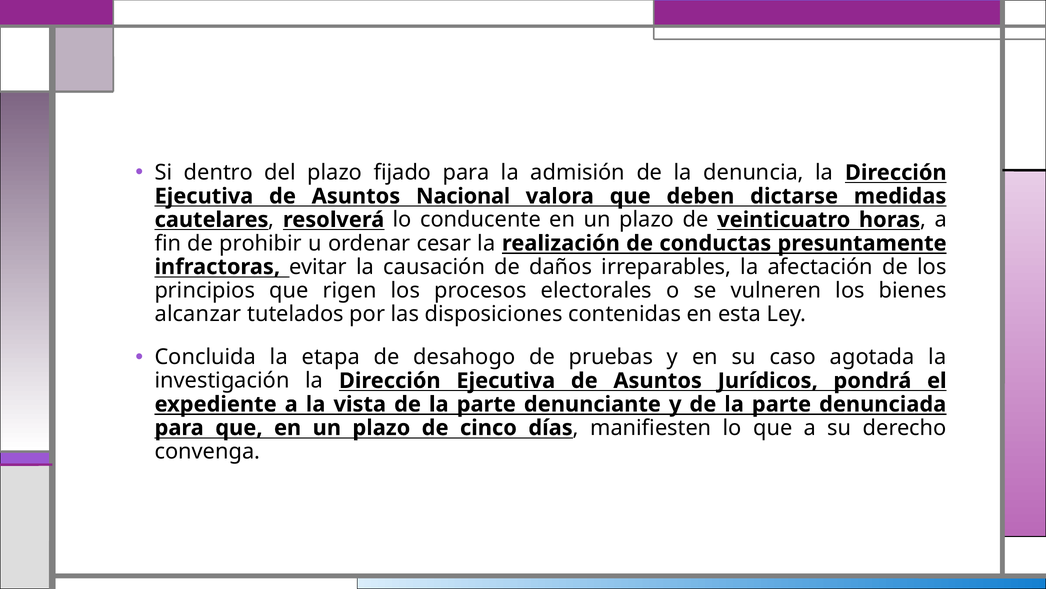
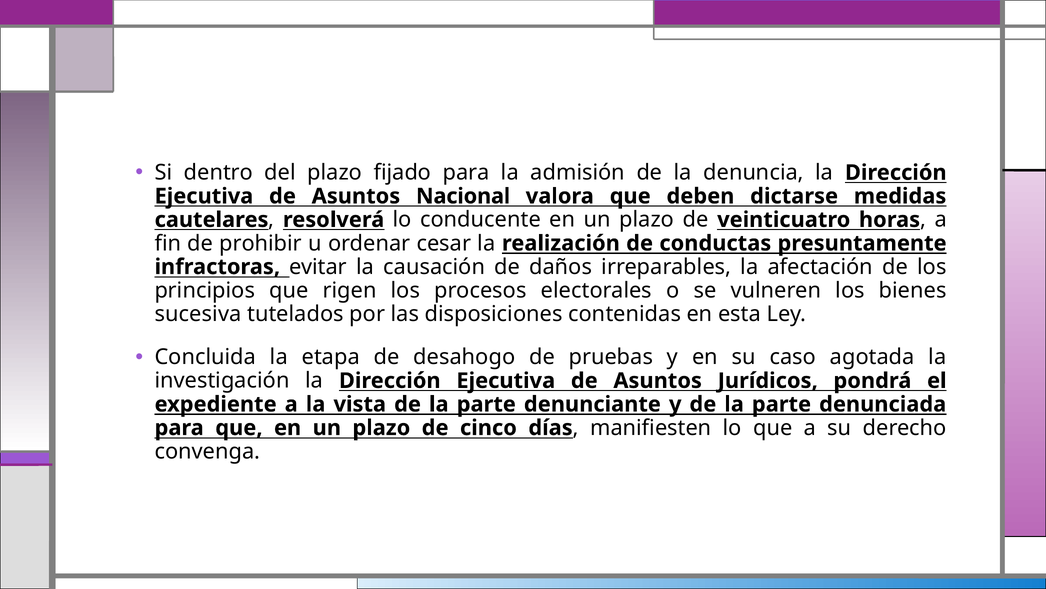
alcanzar: alcanzar -> sucesiva (198, 314)
